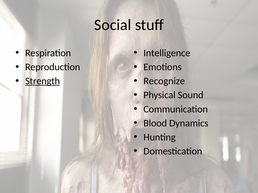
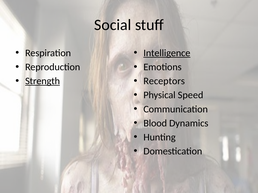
Intelligence underline: none -> present (167, 53)
Recognize: Recognize -> Receptors (164, 81)
Sound: Sound -> Speed (191, 95)
